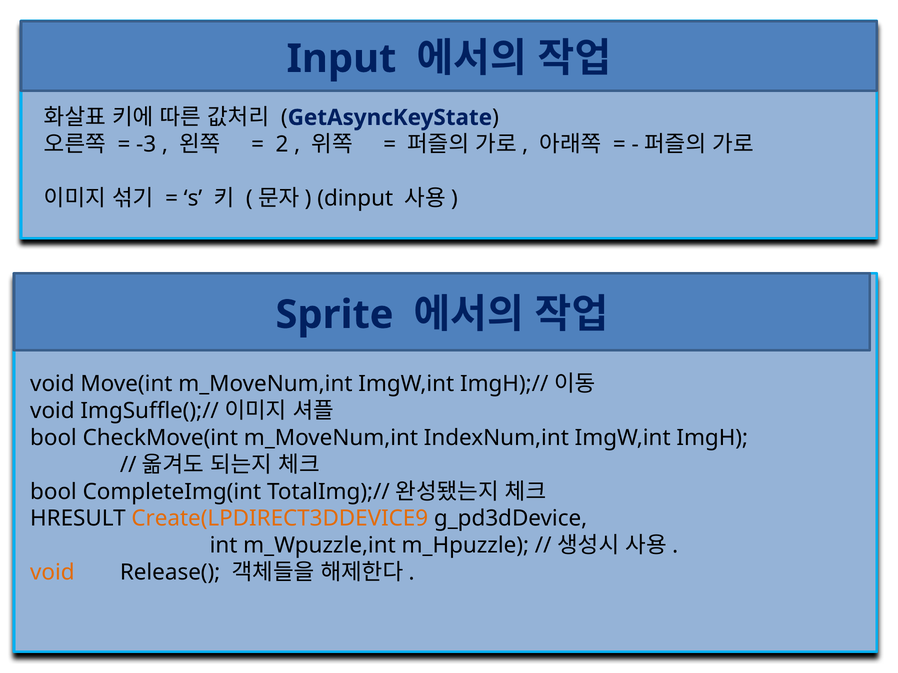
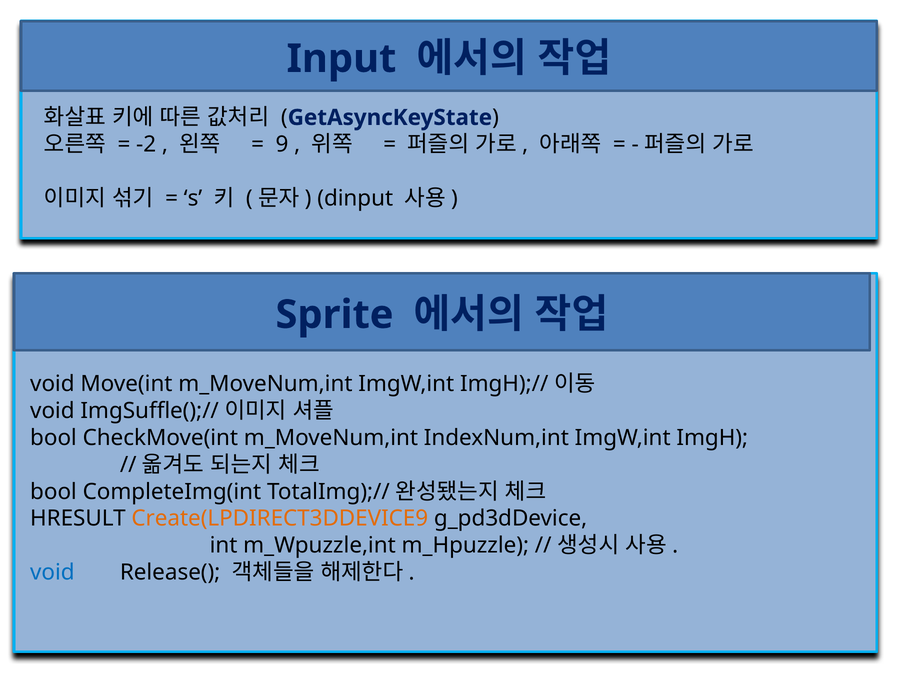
-3: -3 -> -2 (146, 145)
2: 2 -> 9 (282, 145)
void colour: orange -> blue (52, 573)
